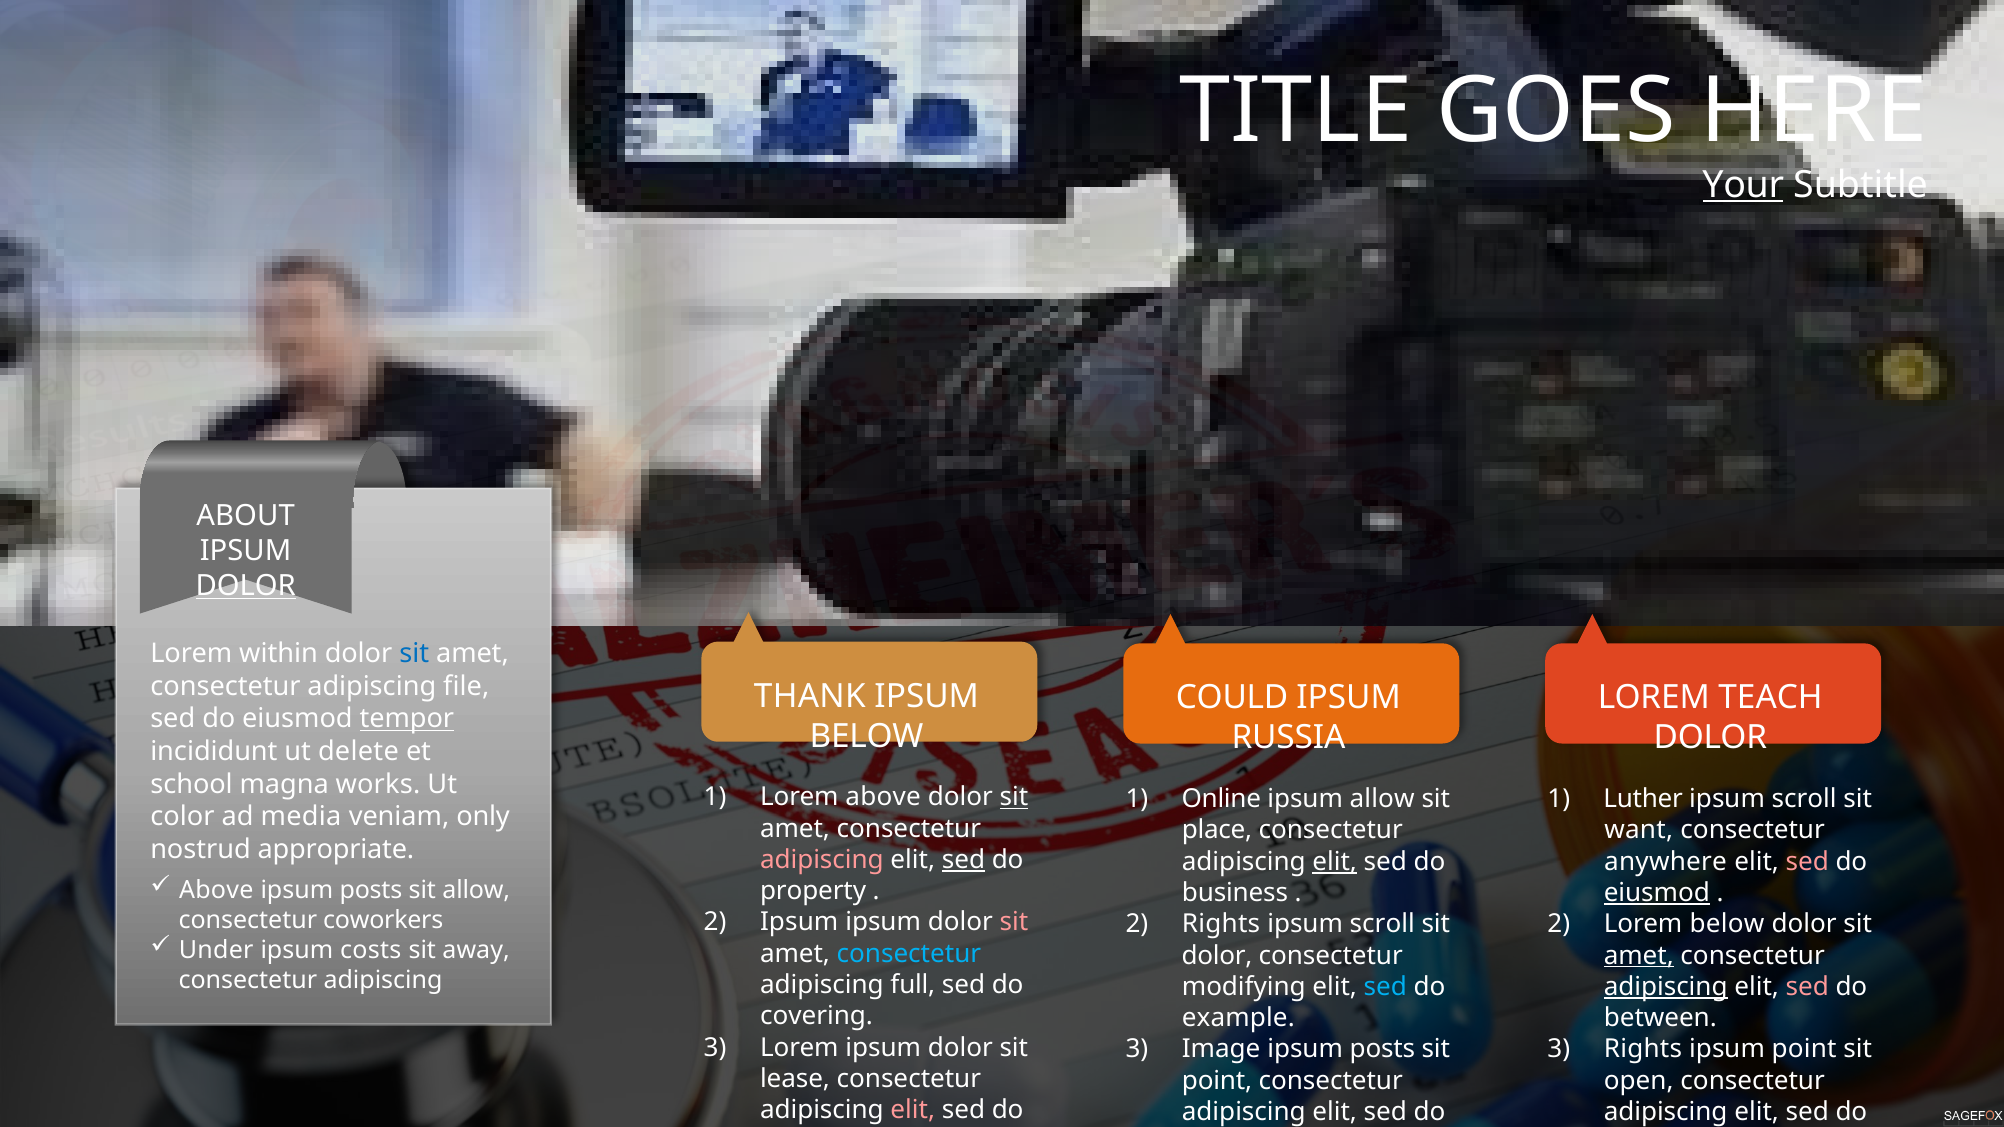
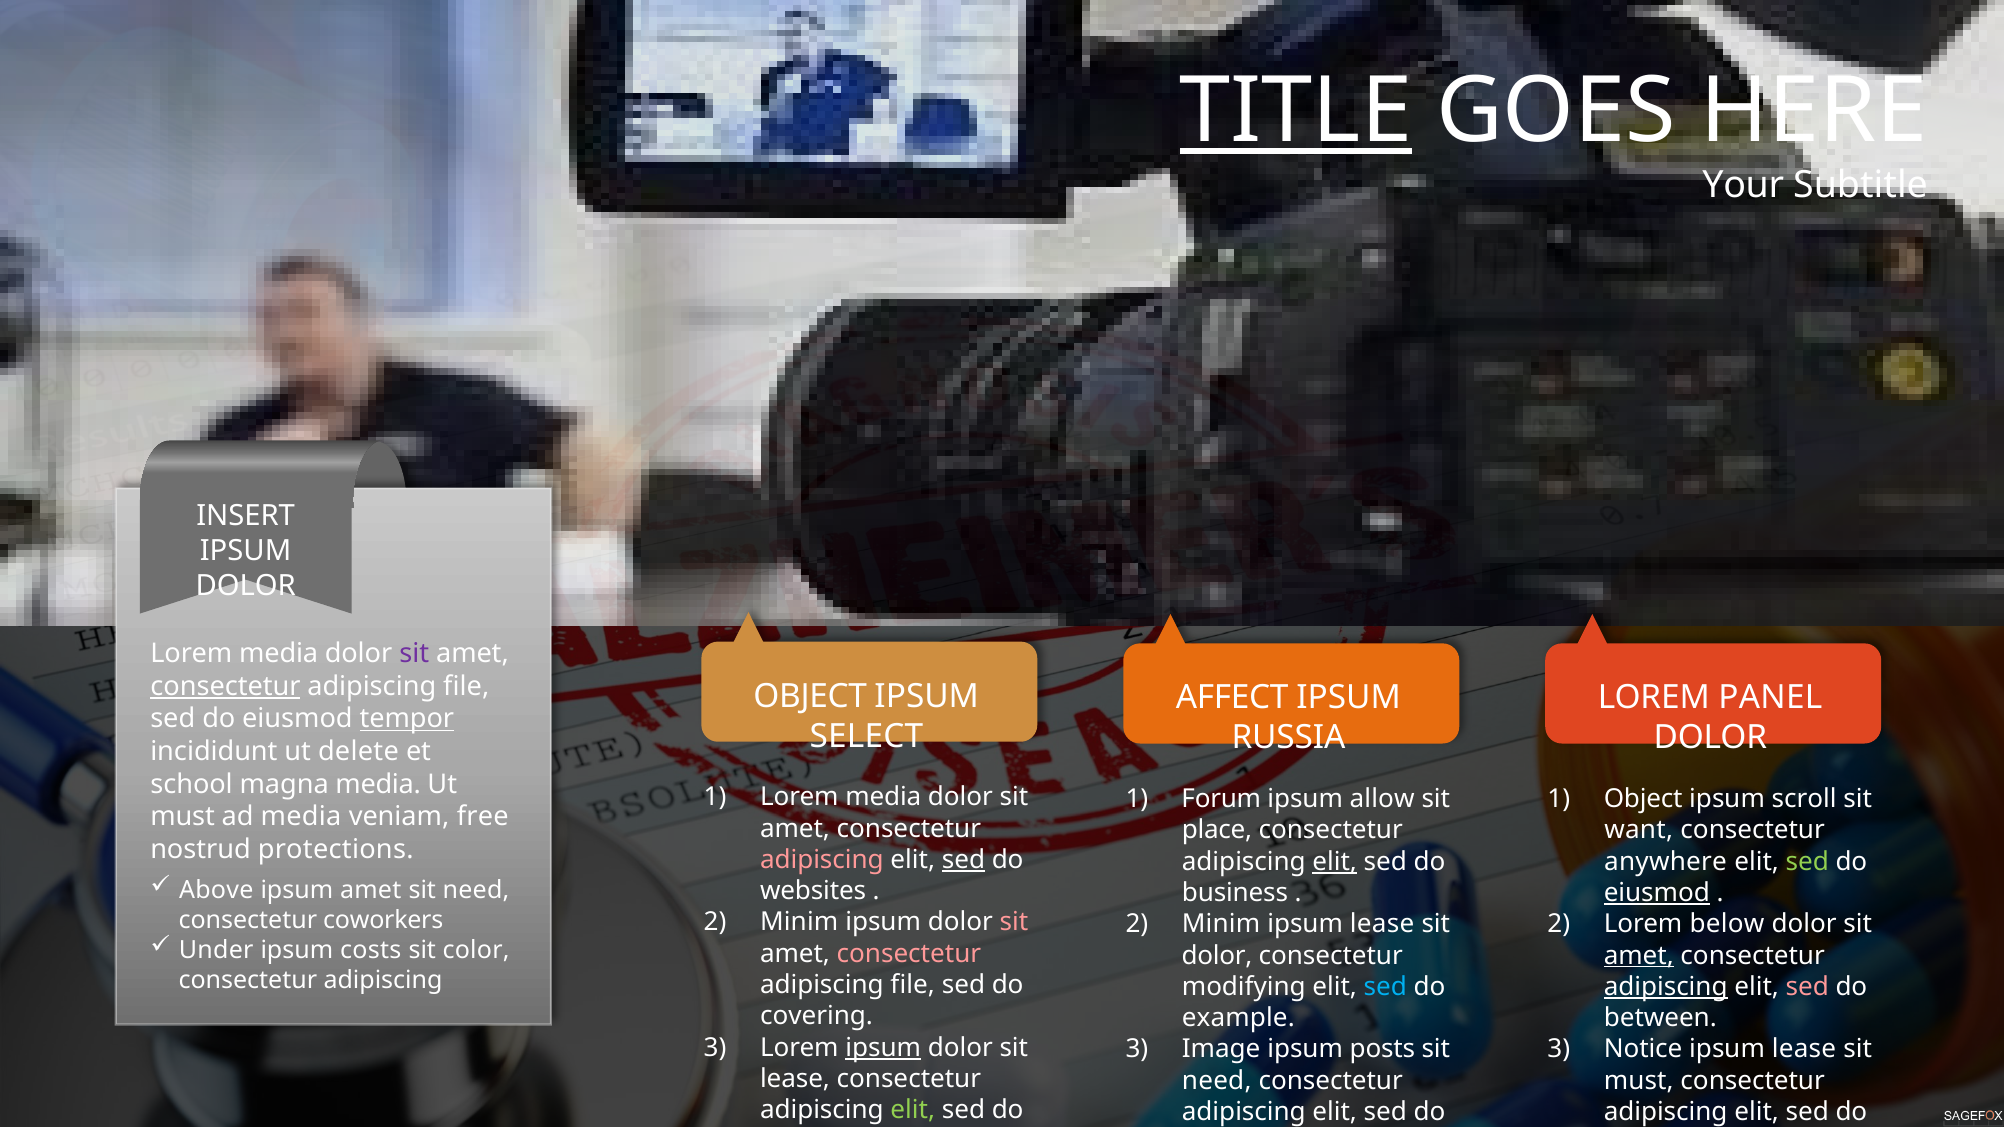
TITLE underline: none -> present (1296, 111)
Your underline: present -> none (1743, 185)
ABOUT: ABOUT -> INSERT (246, 516)
DOLOR underline: present -> none (246, 586)
within: within -> media (279, 654)
sit colour: blue -> purple (414, 654)
consectetur underline: none -> present (225, 686)
THANK: THANK -> OBJECT (810, 696)
COULD: COULD -> AFFECT (1232, 698)
TEACH: TEACH -> PANEL (1770, 698)
BELOW: BELOW -> SELECT (866, 736)
magna works: works -> media (378, 784)
above: above -> media (883, 797)
sit underline: present -> none (1014, 797)
Online: Online -> Forum (1221, 799)
Luther: Luther -> Object (1643, 799)
color: color -> must (183, 817)
only: only -> free (483, 817)
appropriate: appropriate -> protections (336, 850)
sed colour: pink -> light green (1807, 862)
posts: posts -> amet (371, 891)
allow: allow -> need (476, 891)
property: property -> websites (813, 891)
Ipsum: Ipsum -> Minim (799, 923)
Rights: Rights -> Minim (1221, 924)
scroll: scroll -> lease (1382, 924)
away: away -> color (476, 951)
consectetur colour: light blue -> pink (909, 954)
full: full -> file (913, 985)
ipsum underline: none -> present (883, 1048)
Rights: Rights -> Notice (1643, 1050)
point: point -> lease (1804, 1050)
point: point -> need (1217, 1081)
open: open -> must (1639, 1081)
elit colour: pink -> light green (913, 1110)
